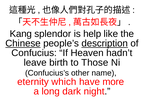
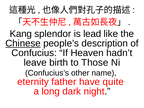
help: help -> lead (92, 34)
description underline: present -> none (105, 43)
which: which -> father (64, 82)
more: more -> quite (113, 82)
